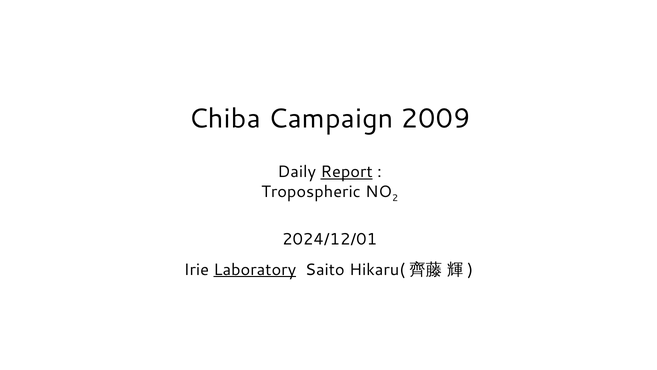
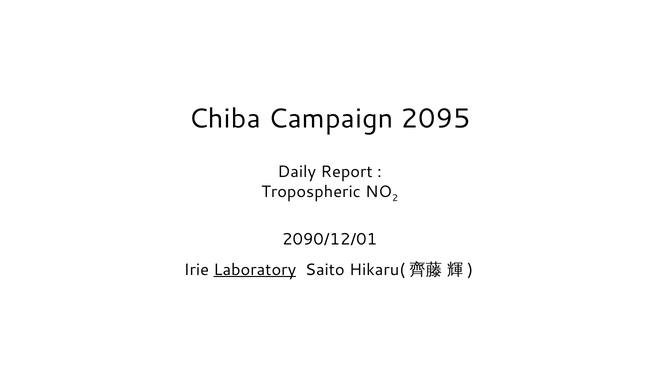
2009: 2009 -> 2095 (436, 118)
Report underline: present -> none (347, 172)
2024/12/01: 2024/12/01 -> 2090/12/01 (330, 239)
